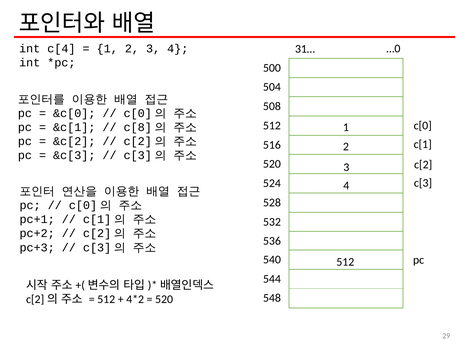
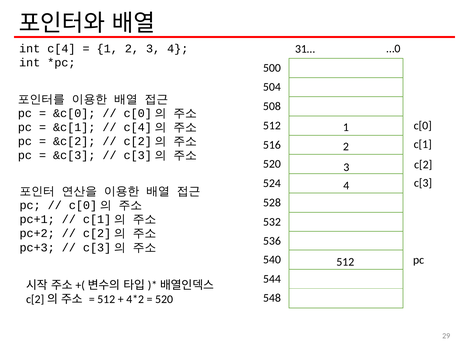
c[8: c[8 -> c[4 (138, 127)
